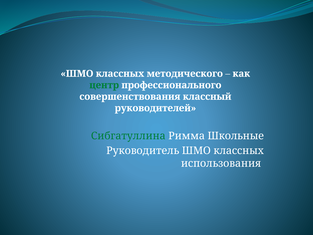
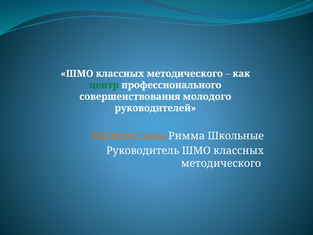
классный: классный -> молодого (207, 97)
Сибгатуллина colour: green -> orange (128, 136)
использования: использования -> методического (221, 163)
